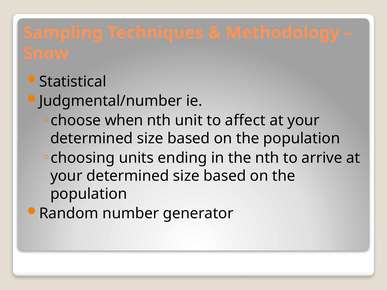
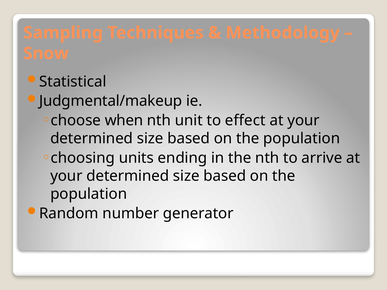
Judgmental/number: Judgmental/number -> Judgmental/makeup (111, 101)
affect: affect -> effect (245, 121)
